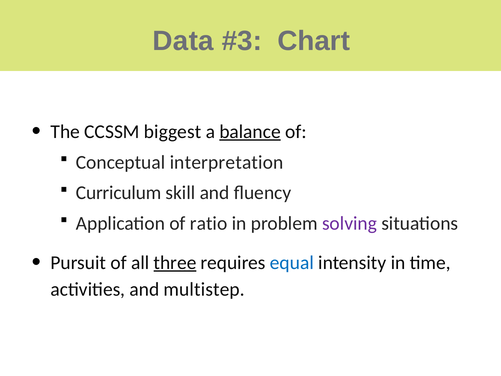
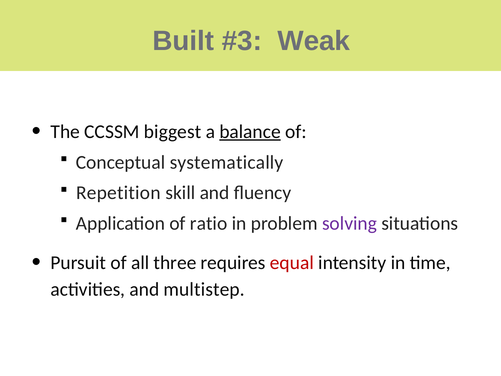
Data: Data -> Built (183, 41)
Chart: Chart -> Weak (314, 41)
interpretation: interpretation -> systematically (227, 162)
Curriculum: Curriculum -> Repetition (118, 193)
three underline: present -> none (175, 262)
equal colour: blue -> red (292, 262)
